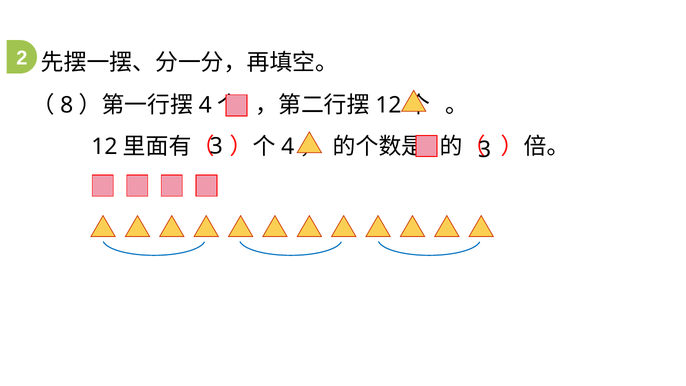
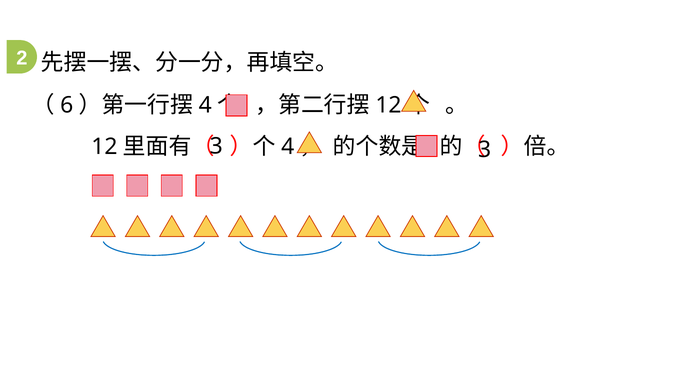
8: 8 -> 6 (67, 105)
